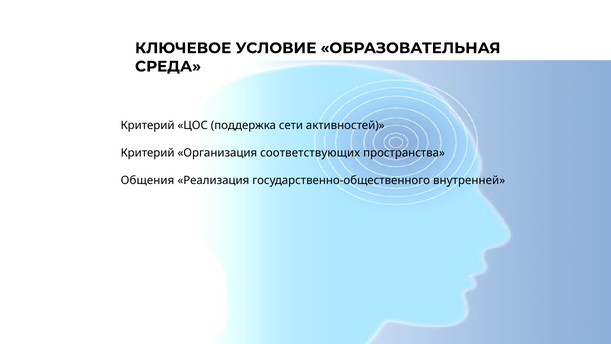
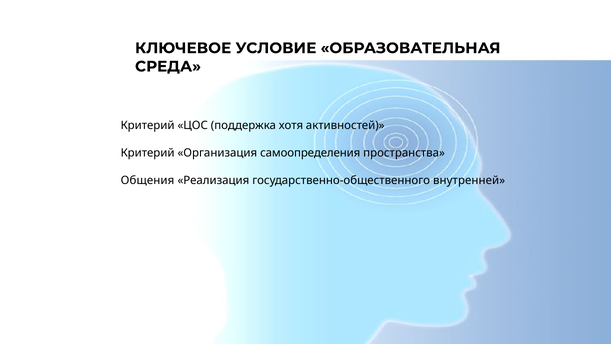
сети: сети -> хотя (291, 125)
соответствующих: соответствующих -> самоопределения (310, 153)
